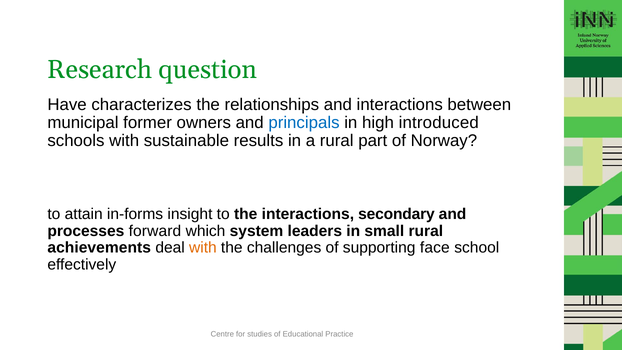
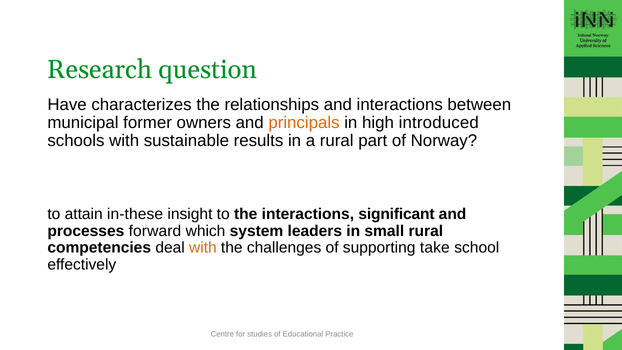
principals colour: blue -> orange (304, 123)
in-forms: in-forms -> in-these (135, 214)
secondary: secondary -> significant (396, 214)
achievements: achievements -> competencies (99, 248)
face: face -> take (435, 248)
